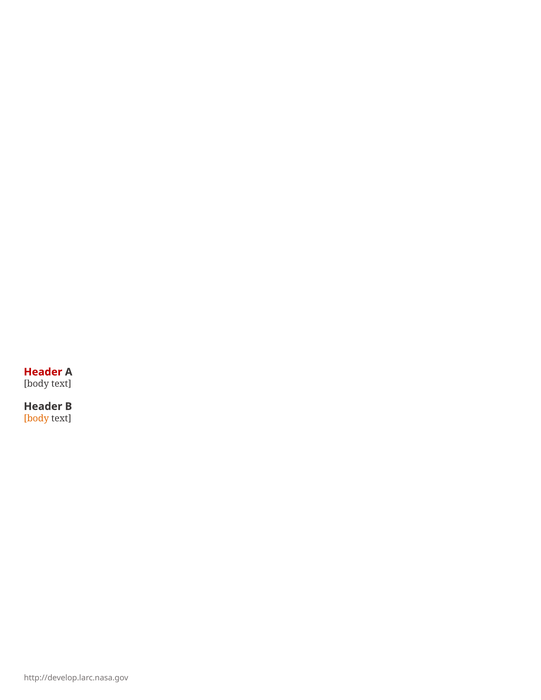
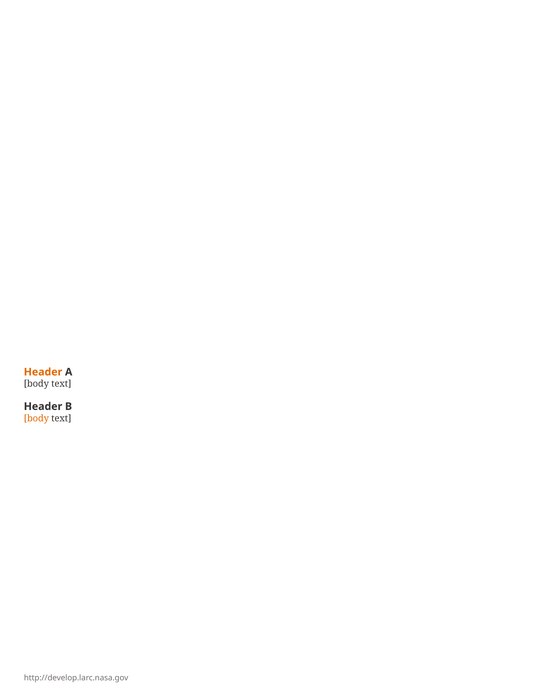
Header colour: red -> orange (43, 372)
